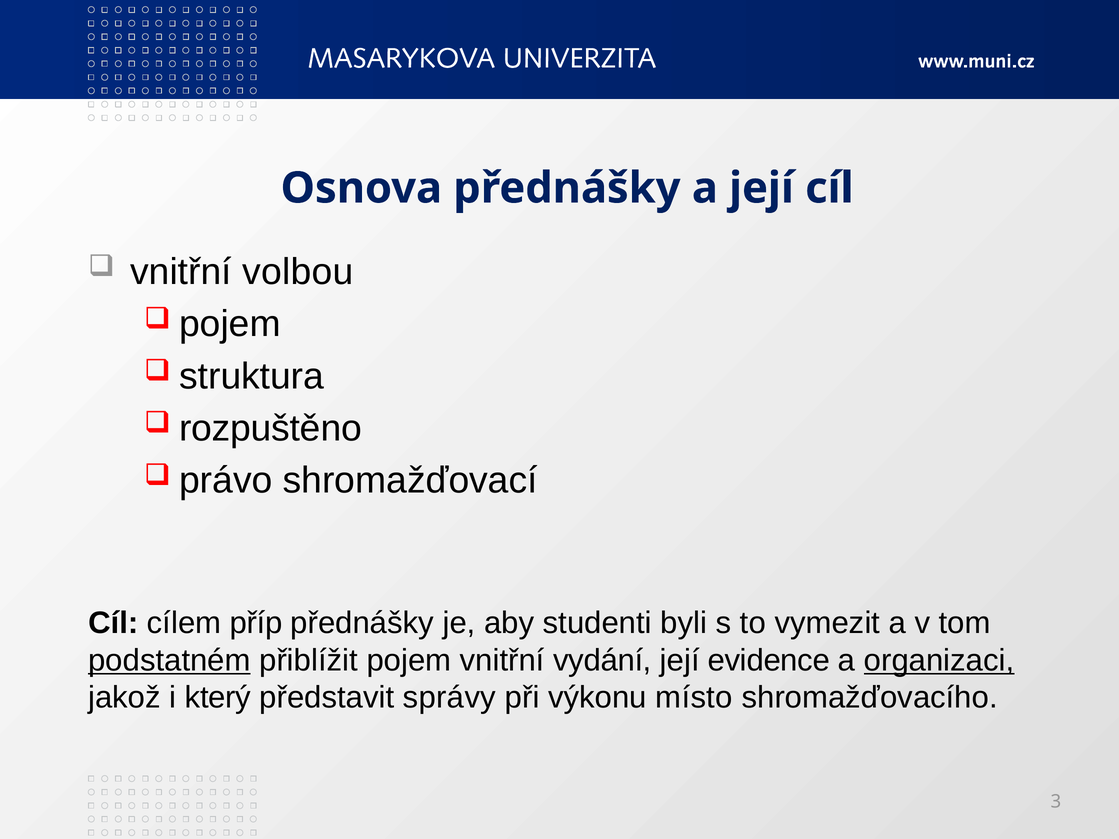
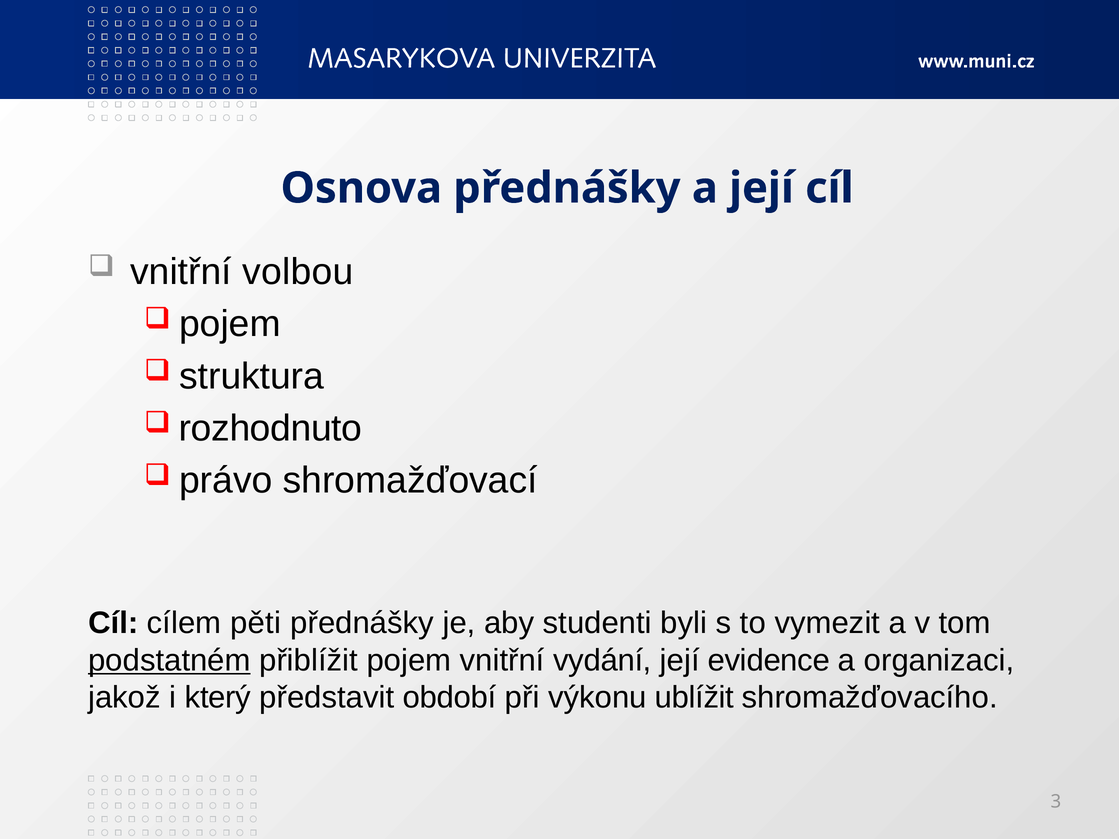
rozpuštěno: rozpuštěno -> rozhodnuto (271, 429)
příp: příp -> pěti (256, 623)
organizaci underline: present -> none (939, 661)
správy: správy -> období (450, 698)
místo: místo -> ublížit (694, 698)
